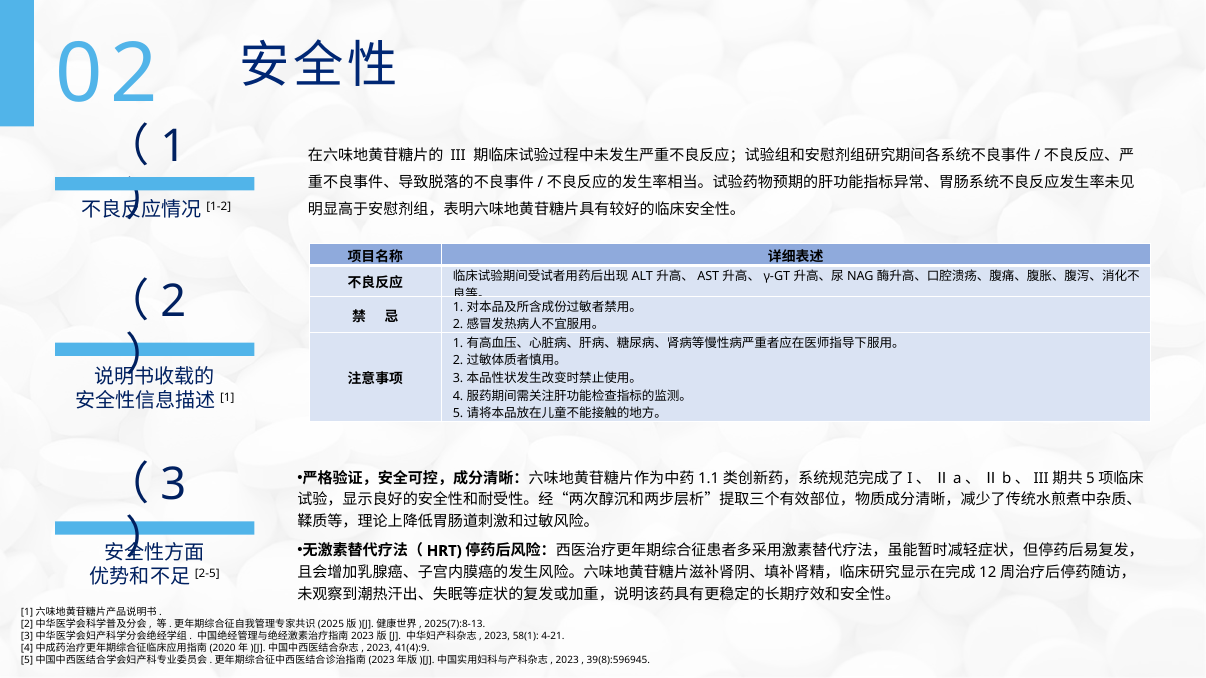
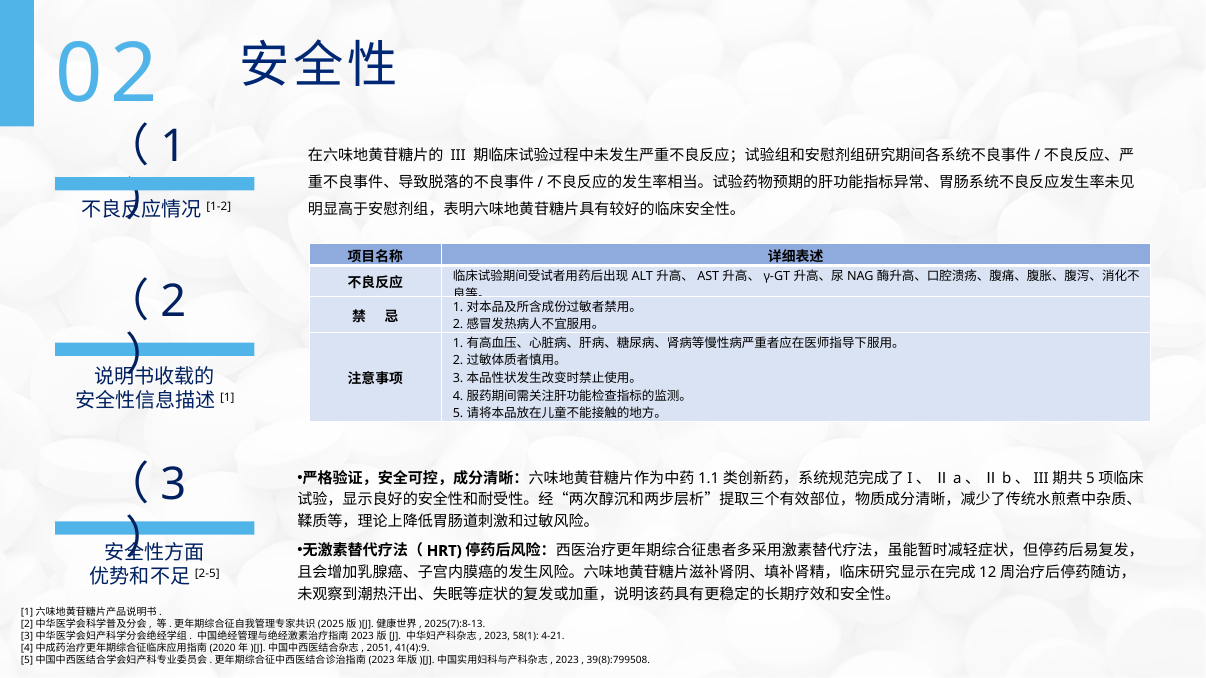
2023: 2023 -> 2051 (379, 648)
39(8):596945: 39(8):596945 -> 39(8):799508 (618, 660)
